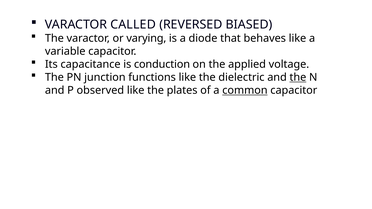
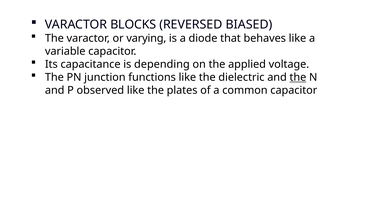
CALLED: CALLED -> BLOCKS (133, 24)
conduction: conduction -> depending (162, 64)
common underline: present -> none (245, 90)
